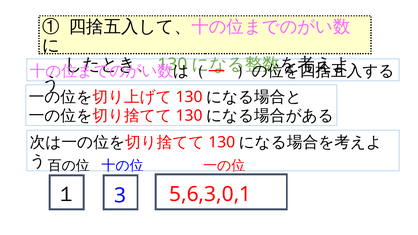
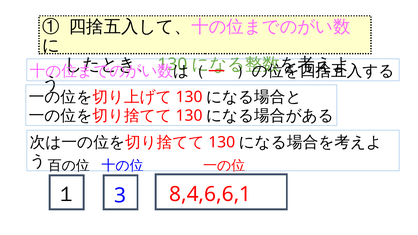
5,6,3,0,1: 5,6,3,0,1 -> 8,4,6,6,1 (210, 194)
